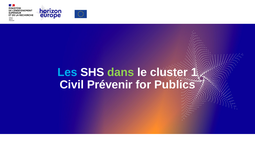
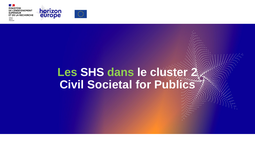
Les colour: light blue -> light green (67, 72)
1: 1 -> 2 (194, 72)
Prévenir: Prévenir -> Societal (110, 84)
